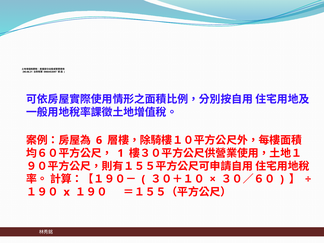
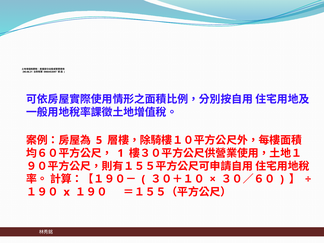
6: 6 -> 5 (99, 140)
